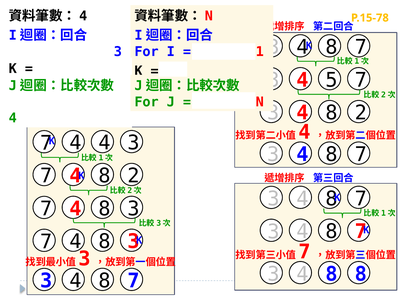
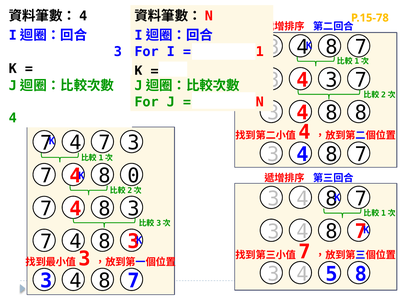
4 5: 5 -> 3 (332, 80)
2: 2 -> 8 (361, 113)
4 4: 4 -> 7 (105, 143)
2: 2 -> 0 (134, 175)
8: 8 -> 5 (332, 273)
